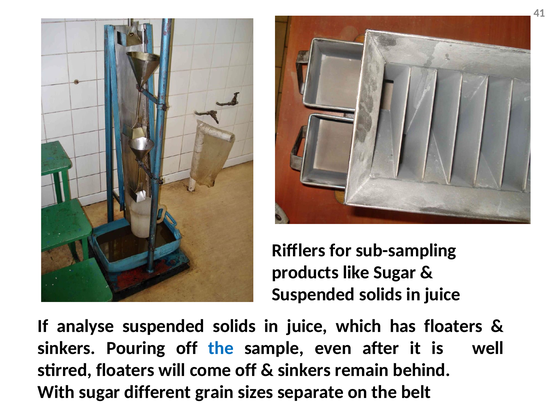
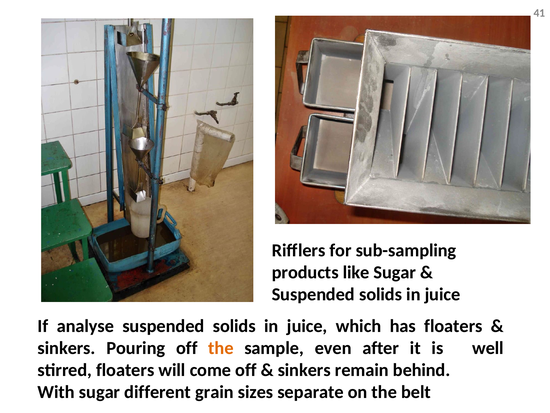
the colour: blue -> orange (221, 348)
